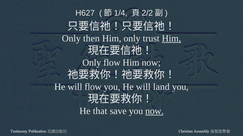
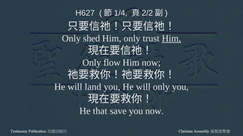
then: then -> shed (91, 39)
will flow: flow -> land (93, 87)
will land: land -> only (161, 87)
now underline: present -> none (154, 112)
